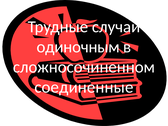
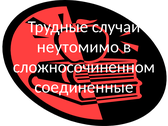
одиночным: одиночным -> неутомимо (78, 47)
